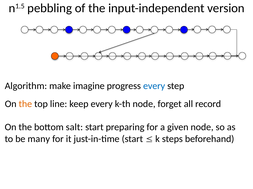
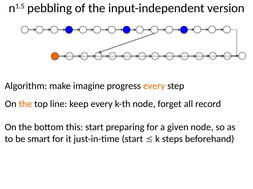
every colour: blue -> orange (154, 86)
salt: salt -> this (74, 128)
many: many -> smart (39, 139)
